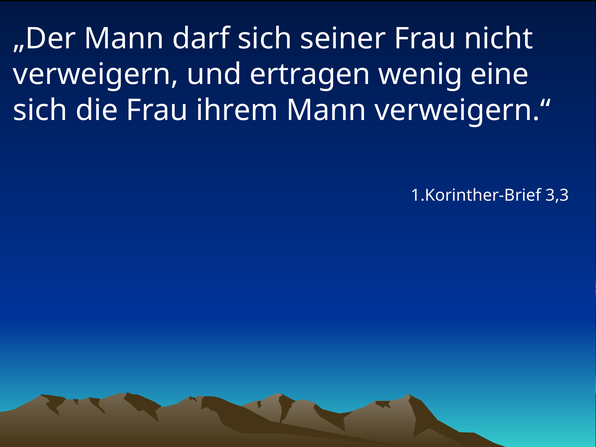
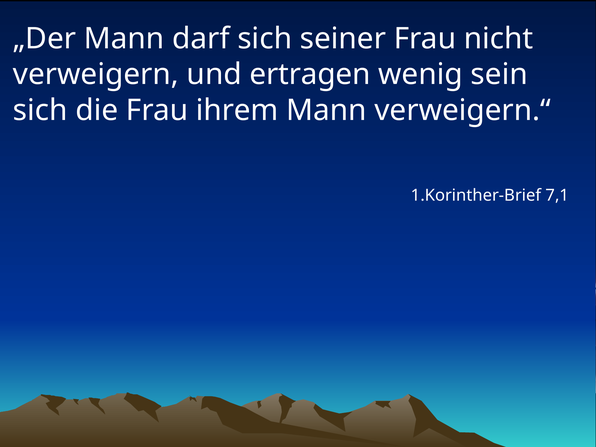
eine: eine -> sein (499, 74)
3,3: 3,3 -> 7,1 (557, 195)
